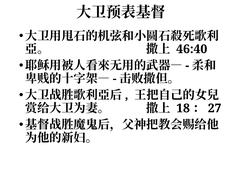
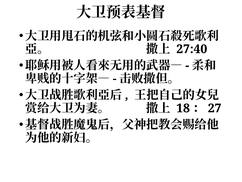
46:40: 46:40 -> 27:40 (192, 49)
